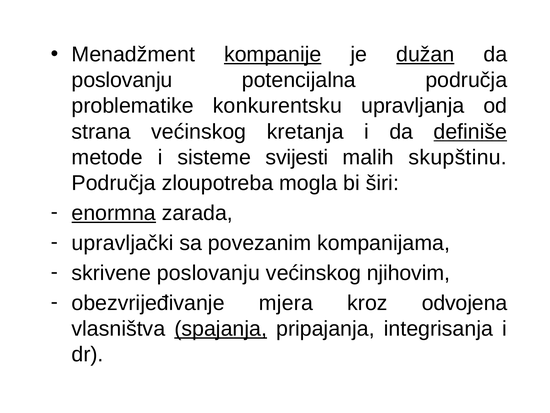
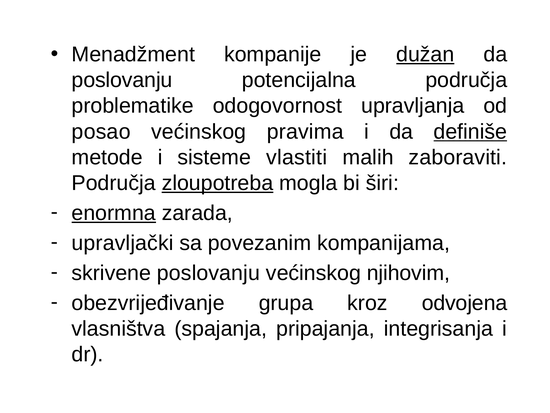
kompanije underline: present -> none (273, 54)
konkurentsku: konkurentsku -> odogovornost (277, 106)
strana: strana -> posao (101, 131)
kretanja: kretanja -> pravima (305, 131)
svijesti: svijesti -> vlastiti (297, 157)
skupštinu: skupštinu -> zaboraviti (458, 157)
zloupotreba underline: none -> present (217, 183)
mjera: mjera -> grupa (286, 303)
spajanja underline: present -> none (221, 328)
